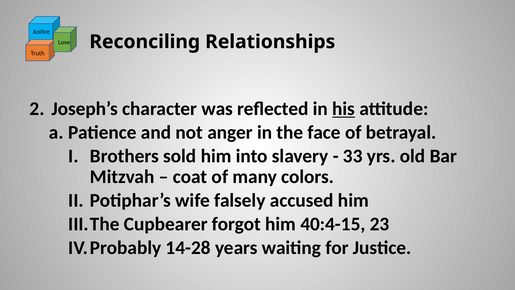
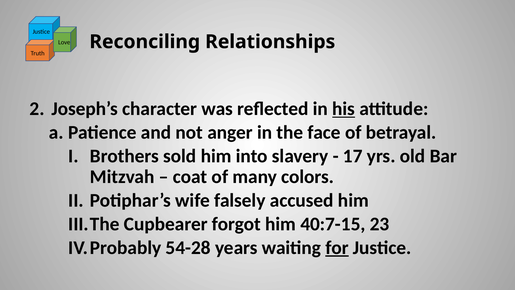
33: 33 -> 17 (353, 156)
40:4-15: 40:4-15 -> 40:7-15 (333, 224)
14-28: 14-28 -> 54-28 (188, 247)
for underline: none -> present (337, 247)
